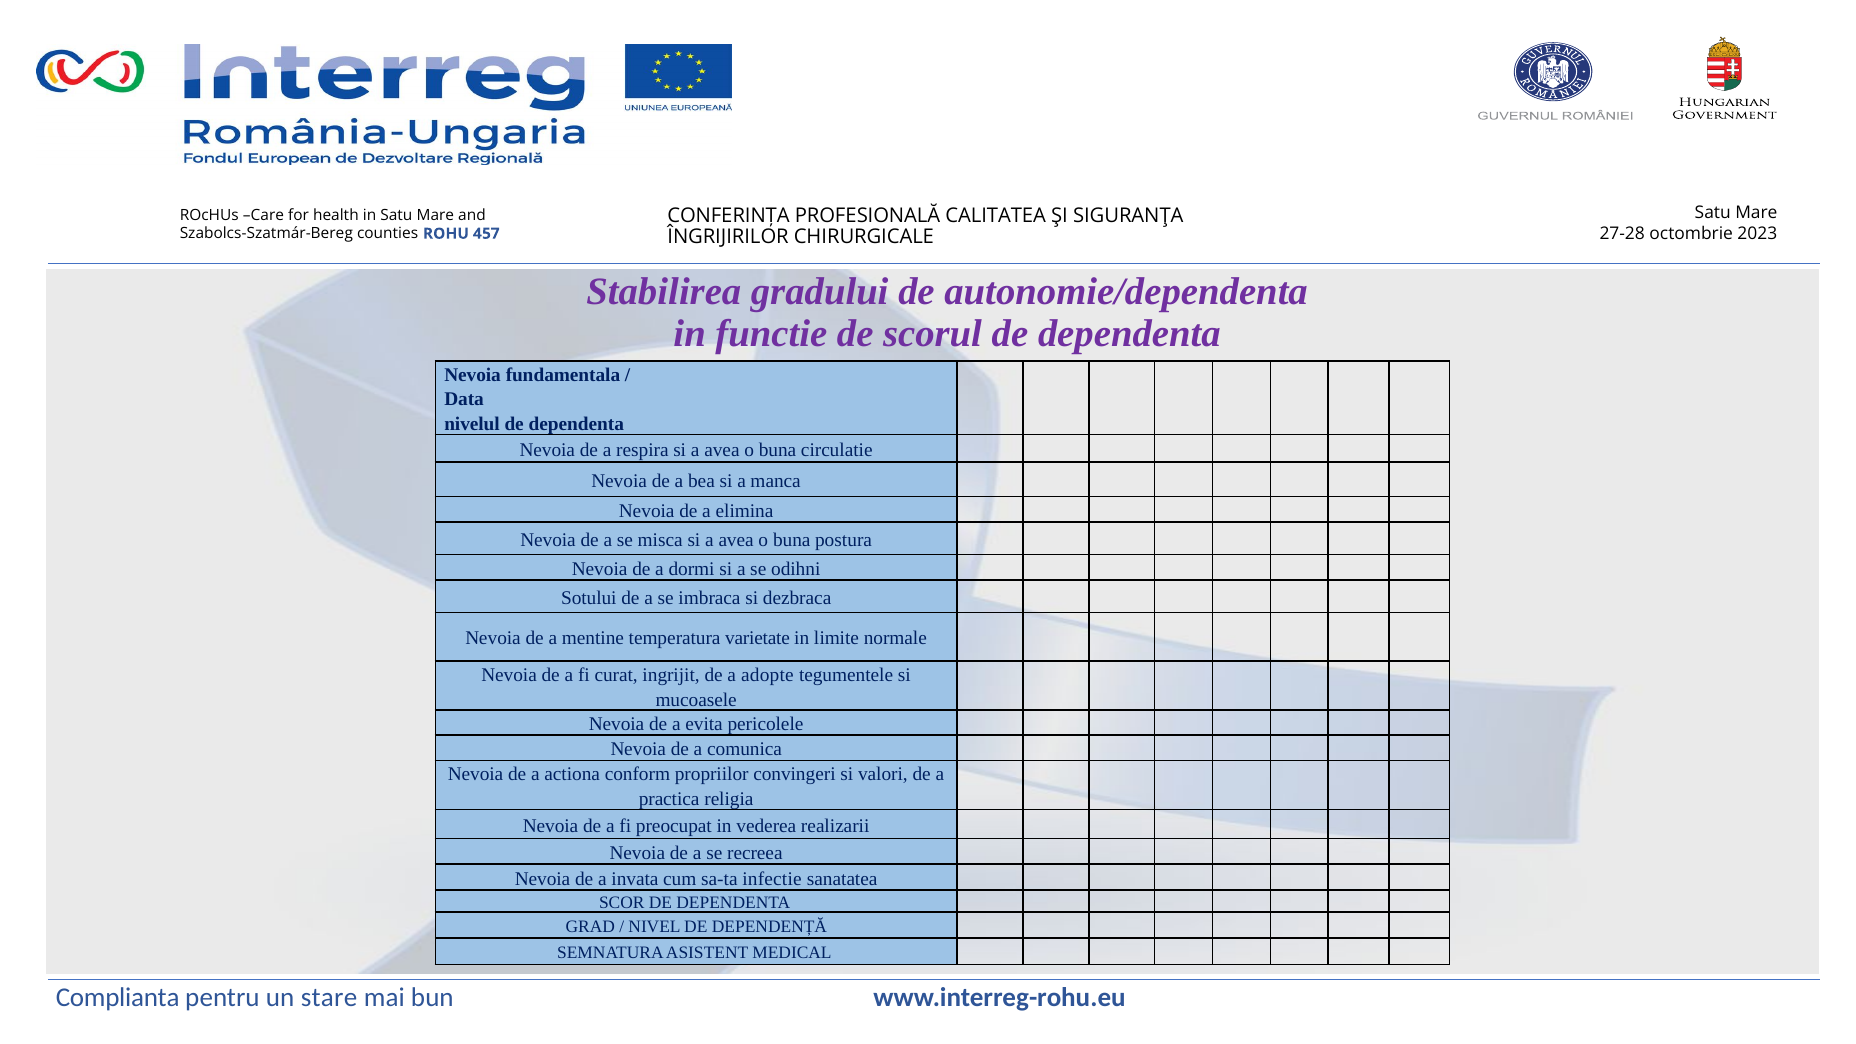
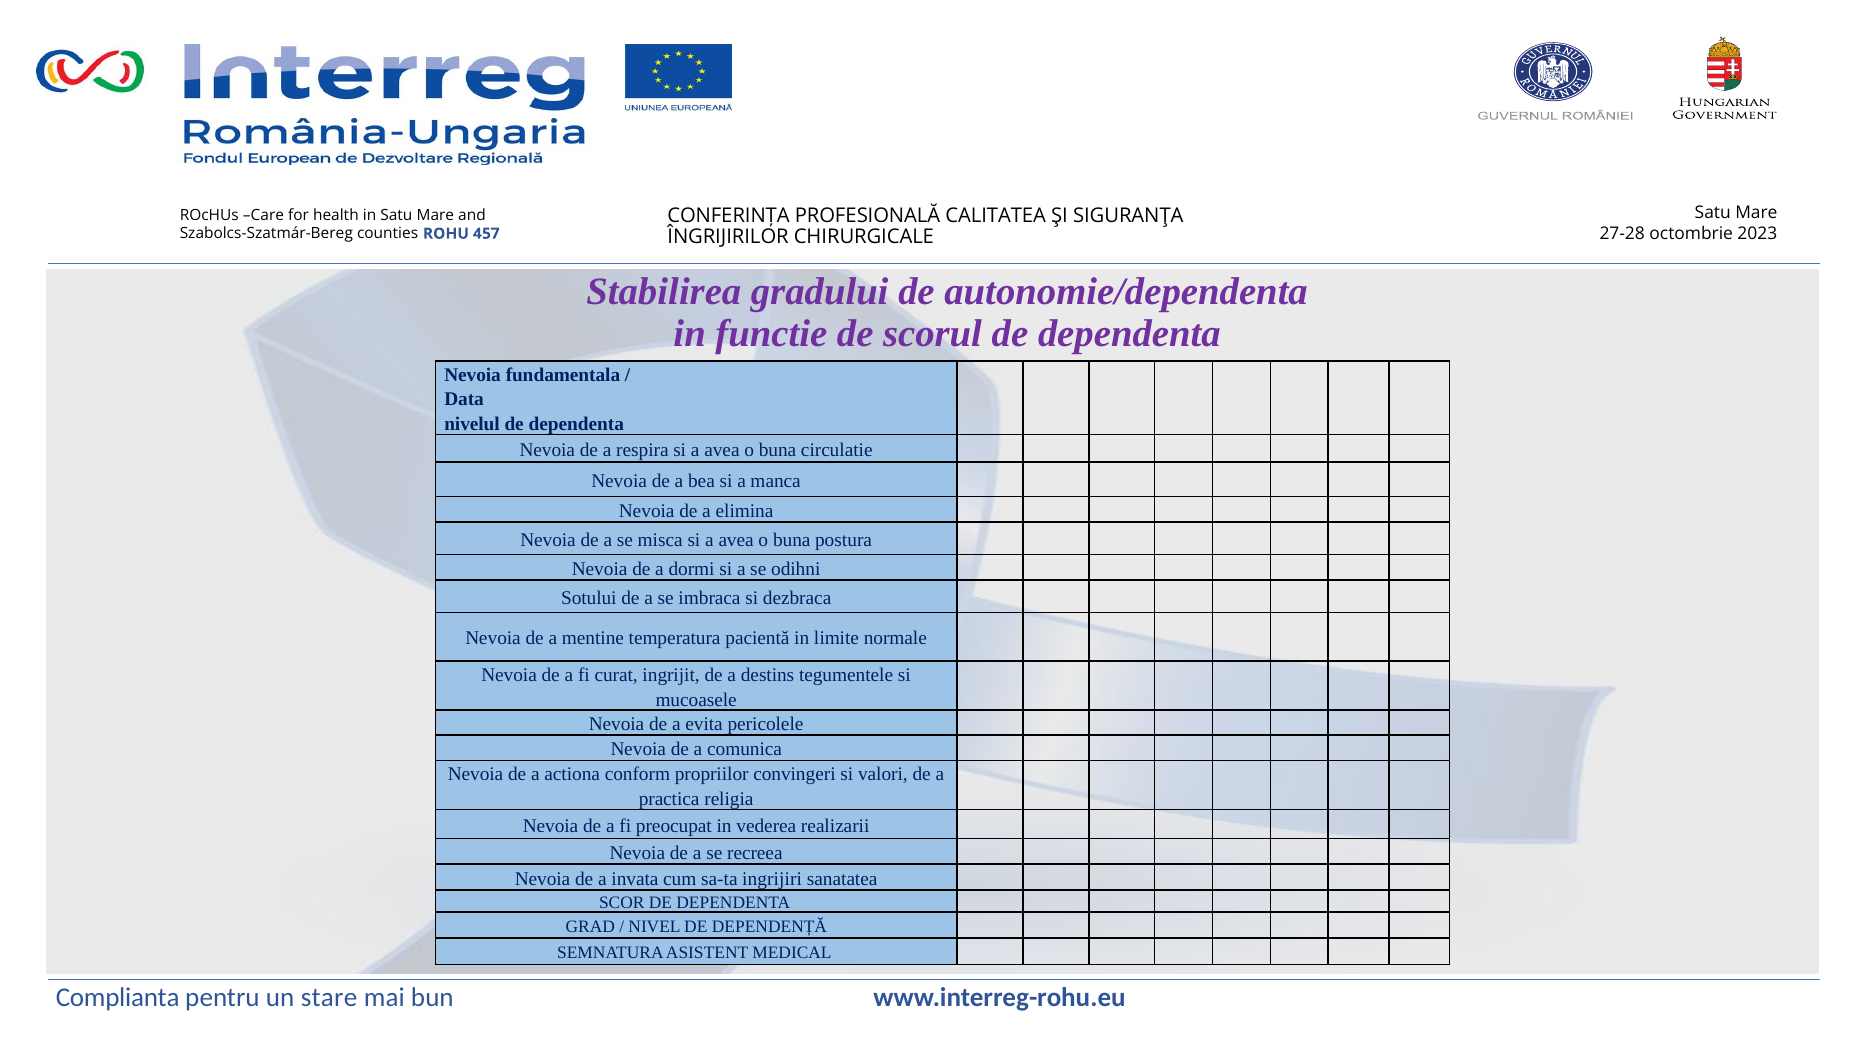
varietate: varietate -> pacientă (757, 639)
adopte: adopte -> destins (768, 675)
infectie: infectie -> ingrijiri (772, 879)
